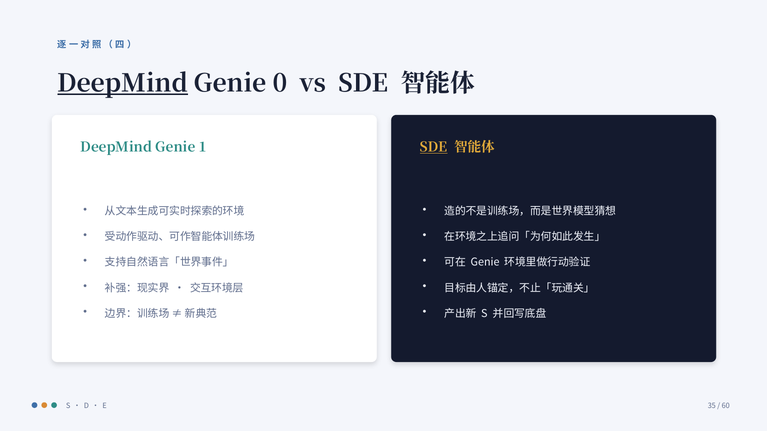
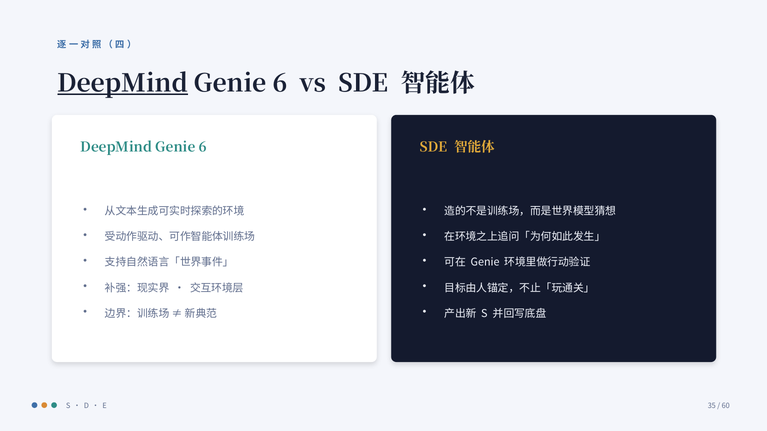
0: 0 -> 6 (280, 84)
1: 1 -> 6 (203, 148)
SDE underline: present -> none (434, 148)
